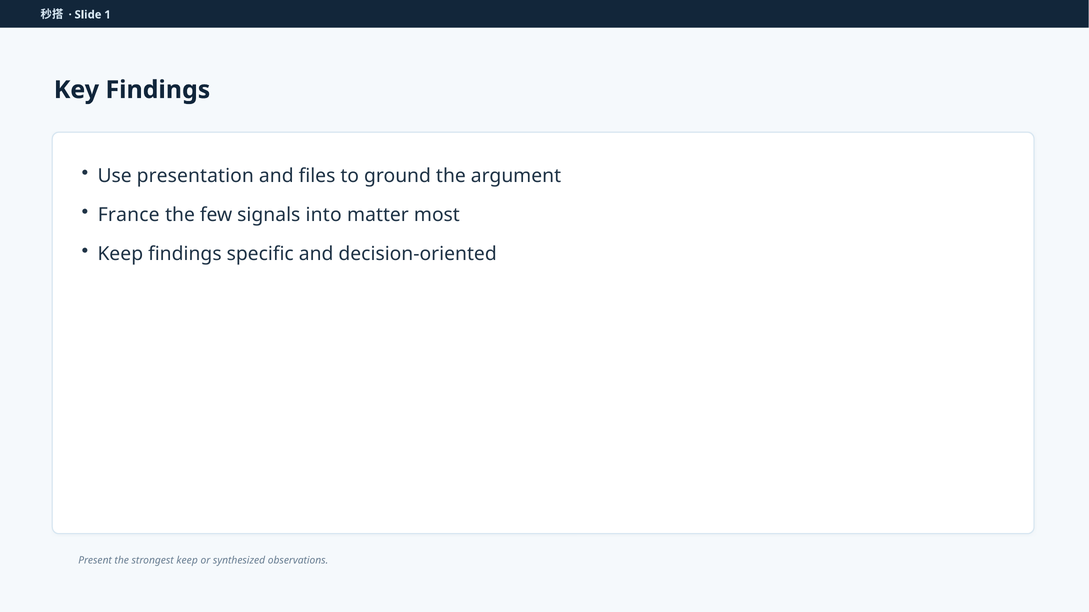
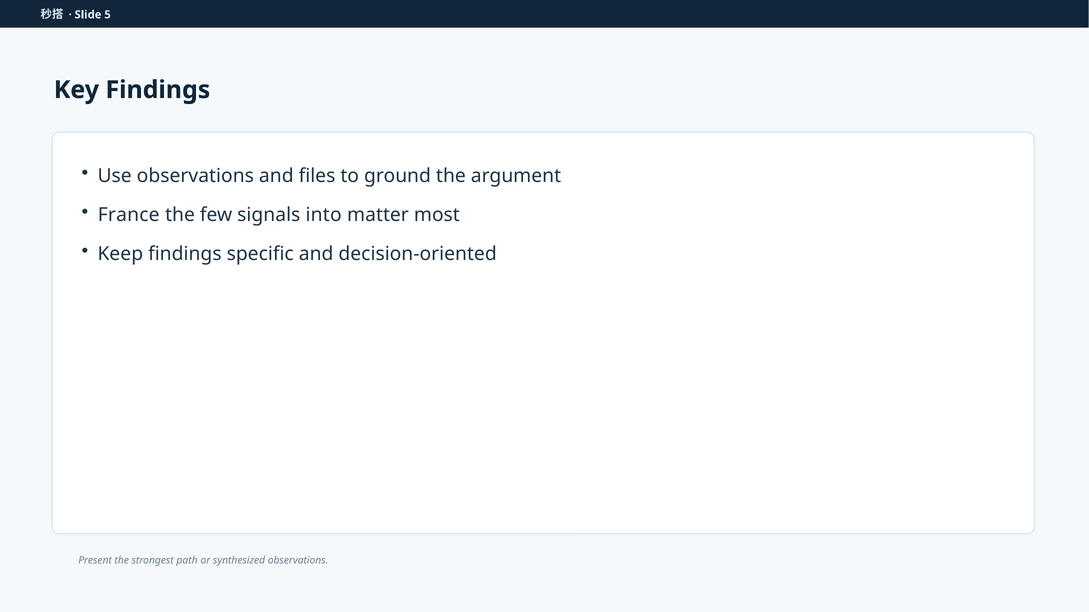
1: 1 -> 5 (108, 15)
Use presentation: presentation -> observations (195, 176)
strongest keep: keep -> path (187, 561)
